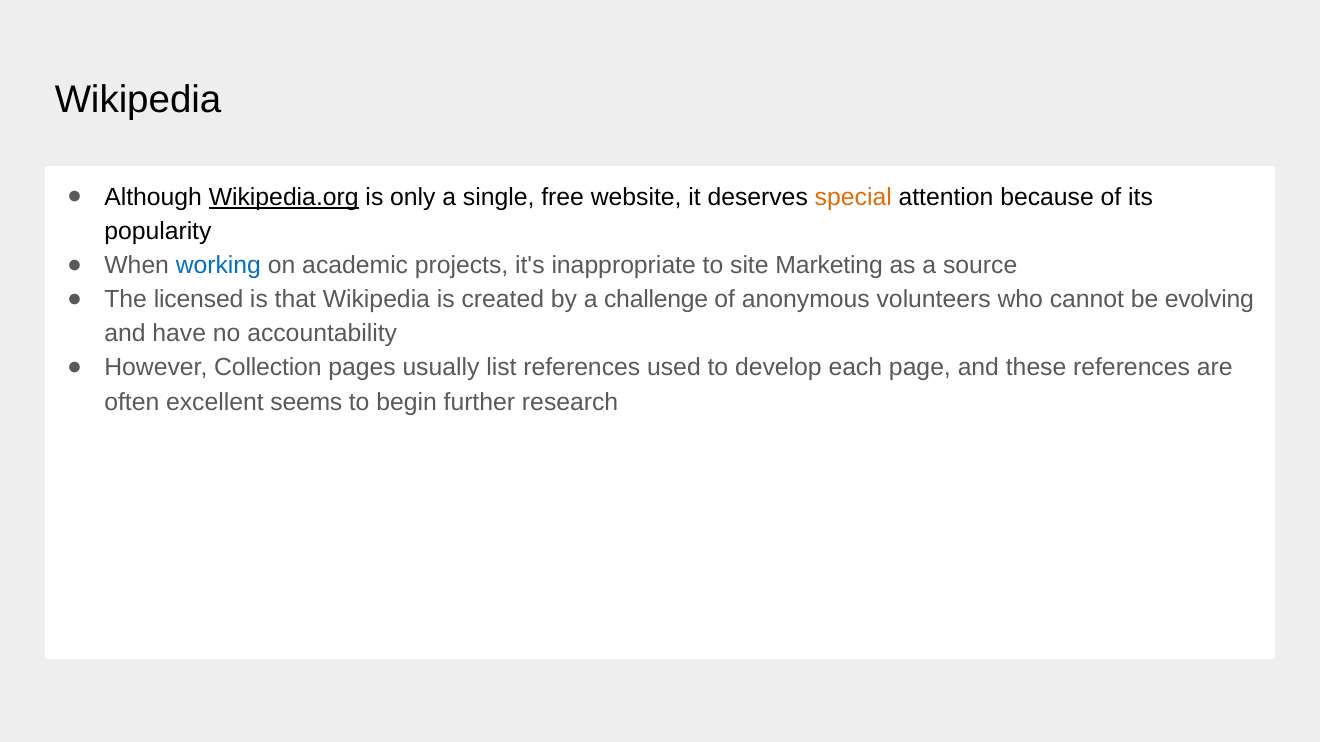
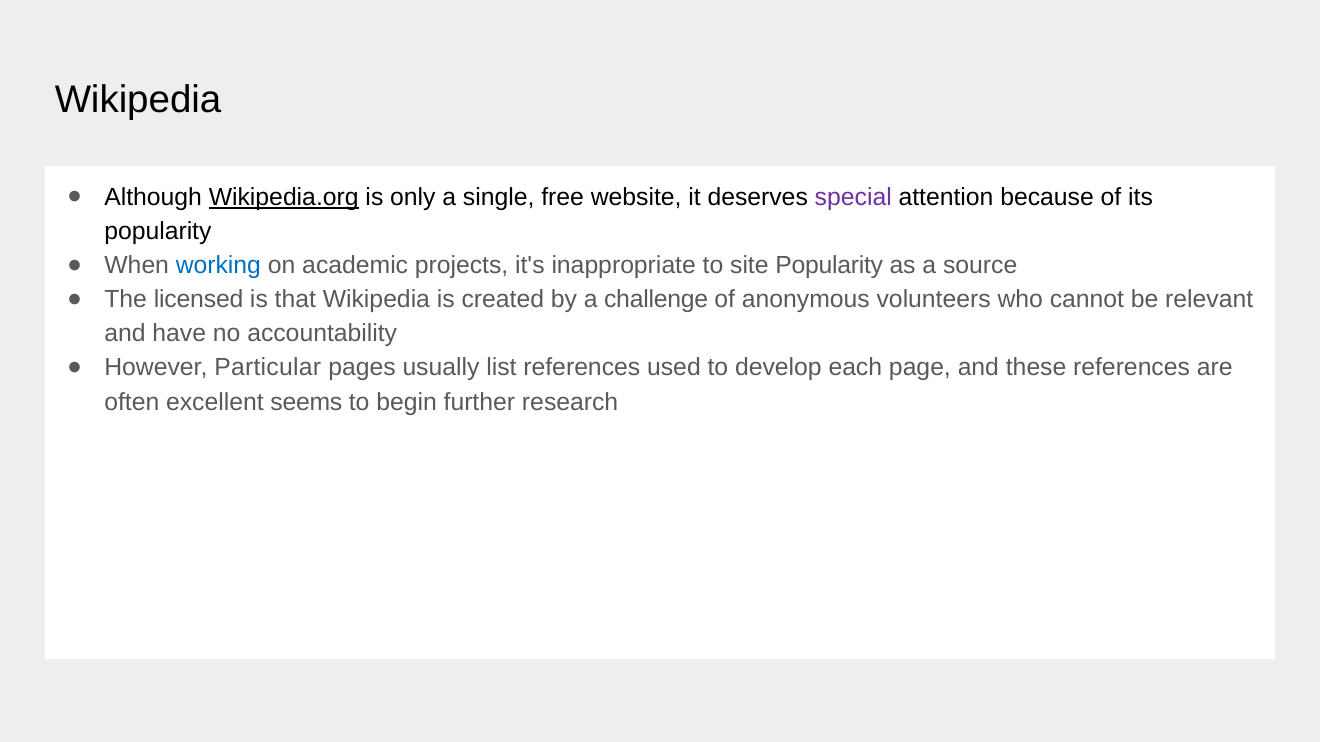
special colour: orange -> purple (853, 197)
site Marketing: Marketing -> Popularity (829, 266)
evolving: evolving -> relevant (1209, 300)
Collection: Collection -> Particular (268, 368)
